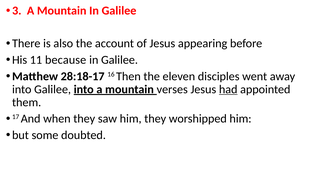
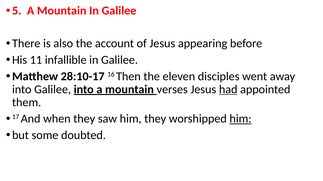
3: 3 -> 5 (17, 11)
because: because -> infallible (66, 60)
28:18-17: 28:18-17 -> 28:10-17 (83, 77)
him underline: none -> present (241, 119)
